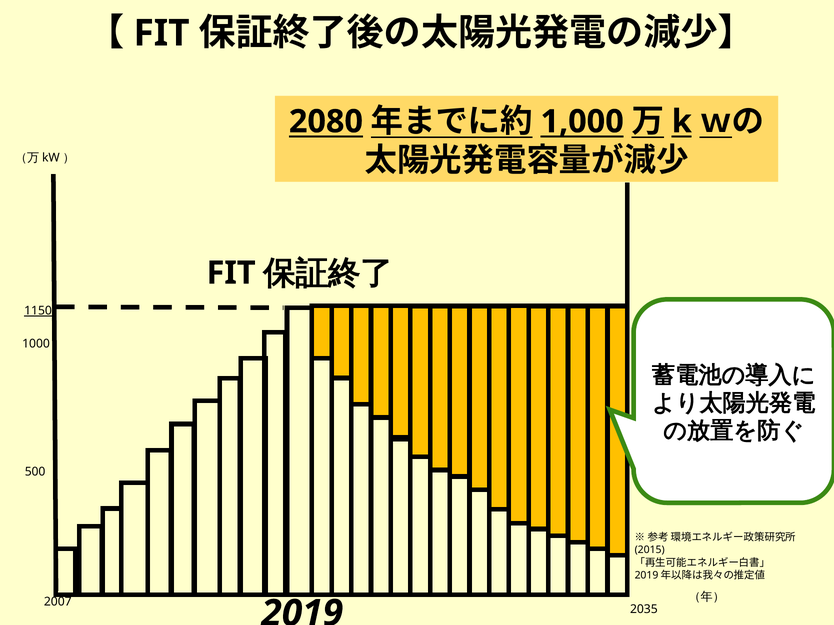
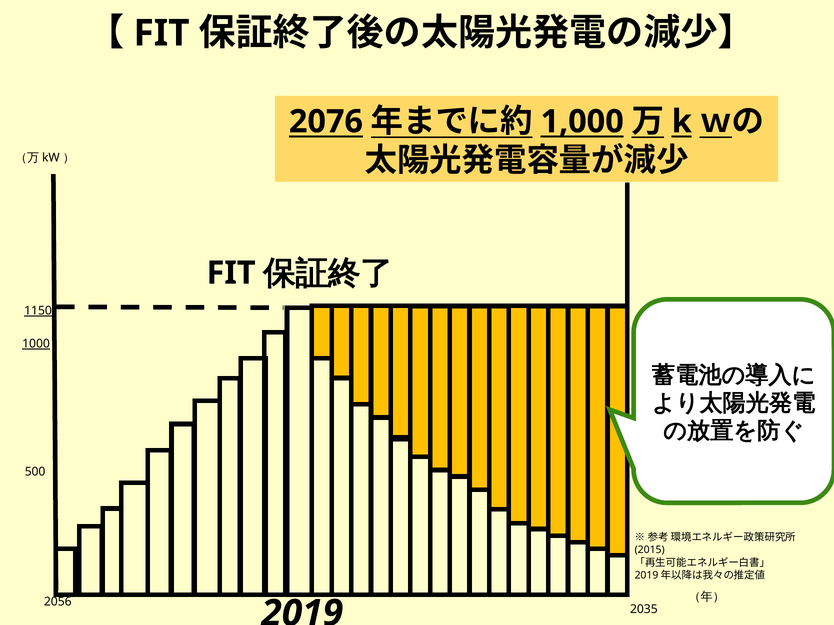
2080: 2080 -> 2076 (326, 122)
1000 underline: none -> present (36, 344)
2007: 2007 -> 2056 (58, 602)
